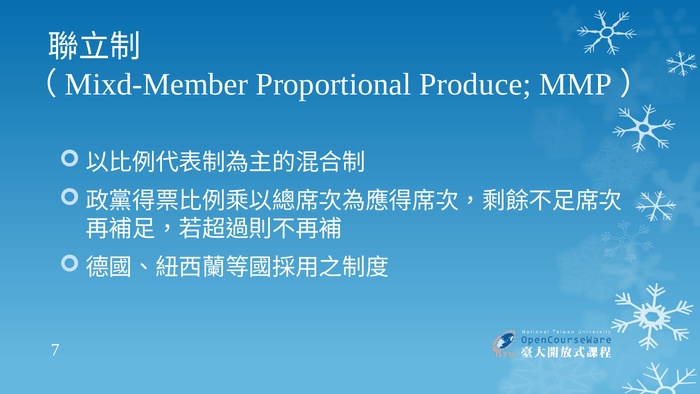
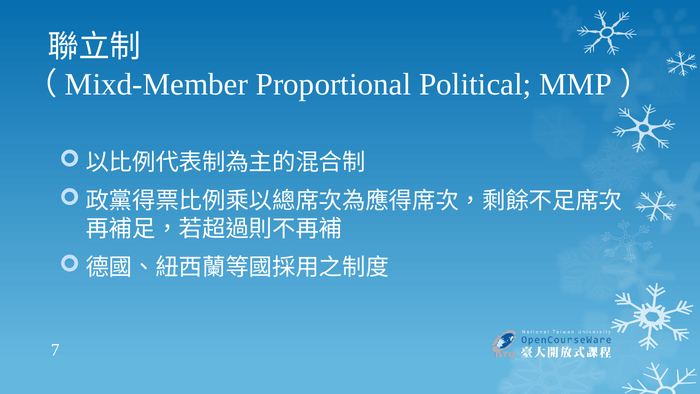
Produce: Produce -> Political (475, 84)
